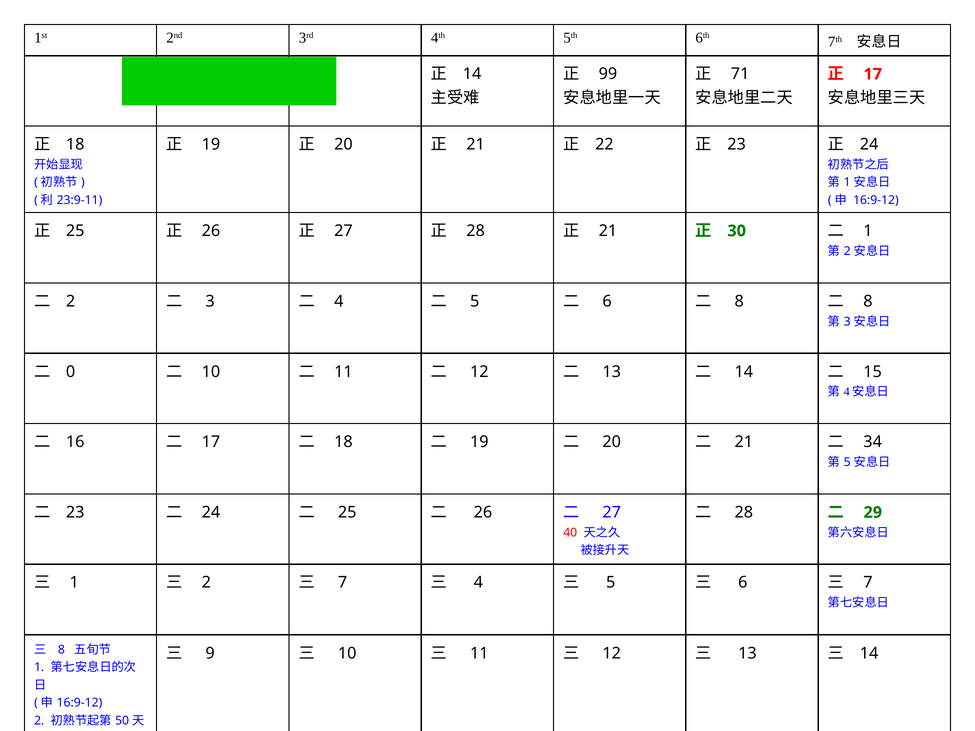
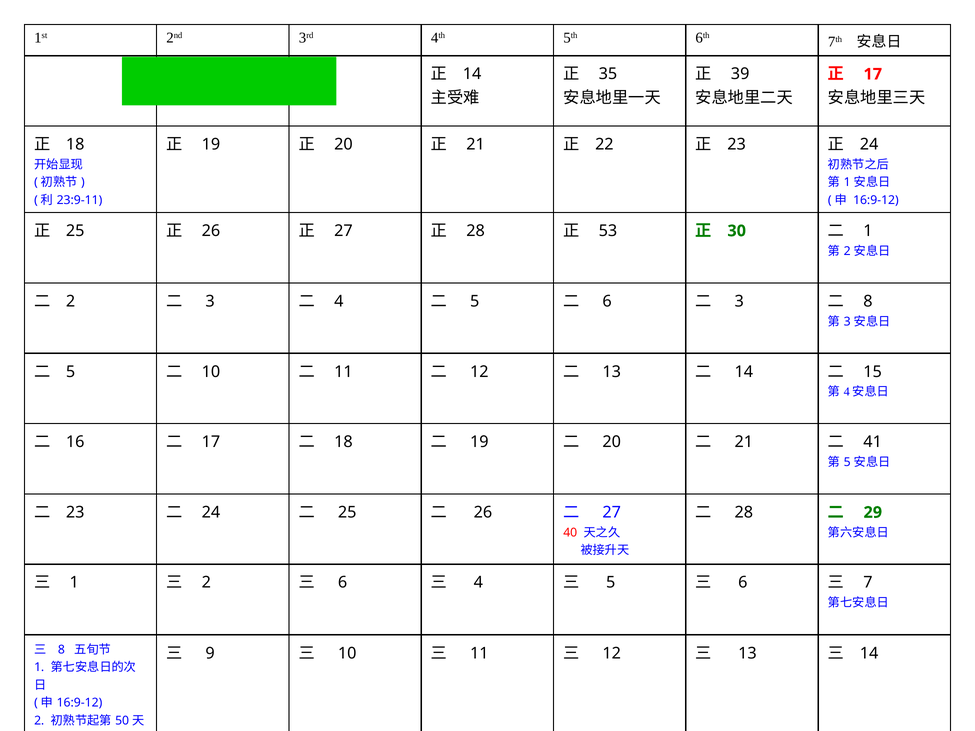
99: 99 -> 35 (608, 74)
71: 71 -> 39 (740, 74)
21: 21 -> 53 (608, 231)
8: 8 -> 3 (739, 302)
0: 0 -> 5 (71, 372)
34: 34 -> 41 (873, 442)
7: 7 -> 6 (343, 583)
